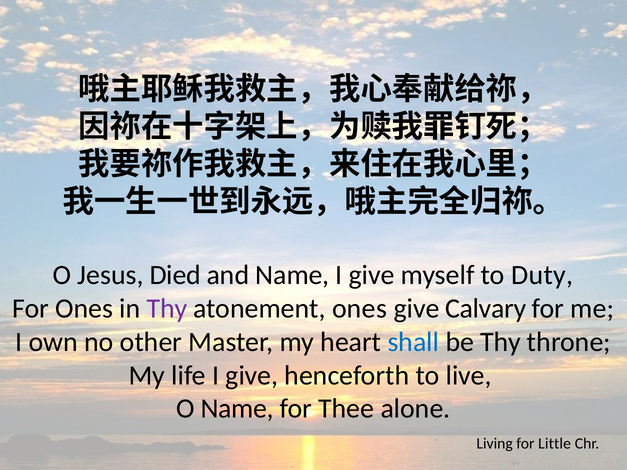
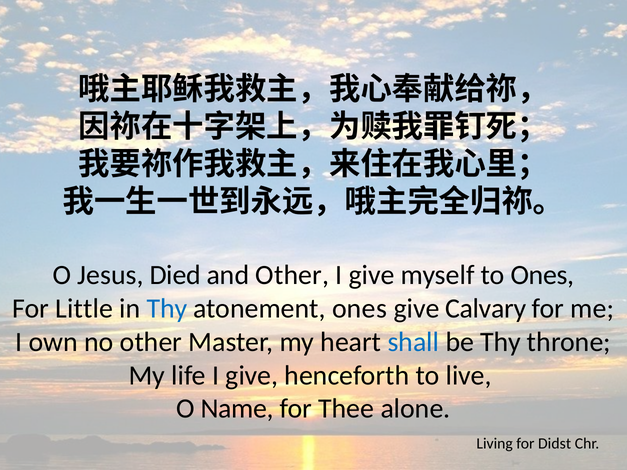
and Name: Name -> Other (292, 275)
to Duty: Duty -> Ones (543, 275)
For Ones: Ones -> Little (84, 309)
Thy colour: purple -> blue (167, 309)
Little: Little -> Didst (555, 444)
